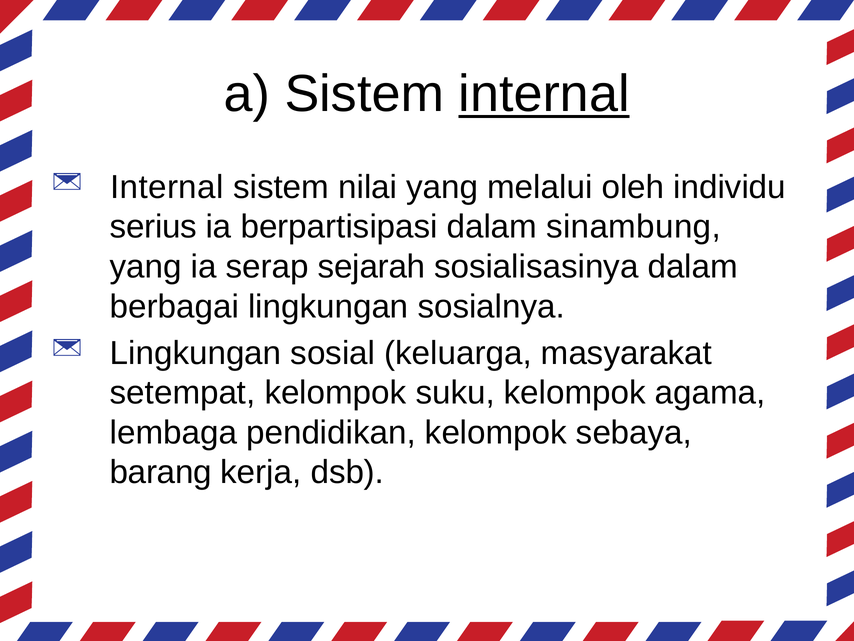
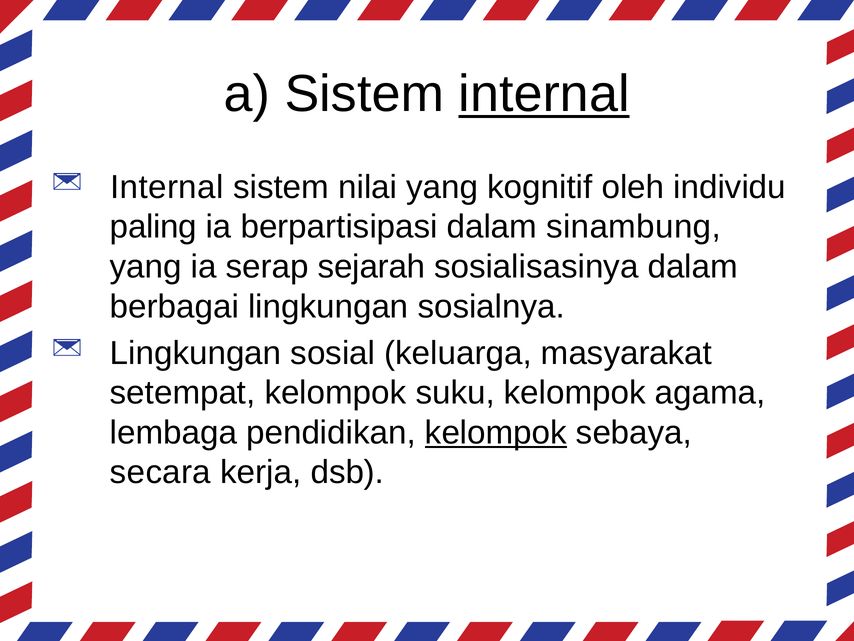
melalui: melalui -> kognitif (540, 187)
serius: serius -> paling (153, 227)
kelompok underline: none -> present (496, 432)
barang: barang -> secara (160, 472)
